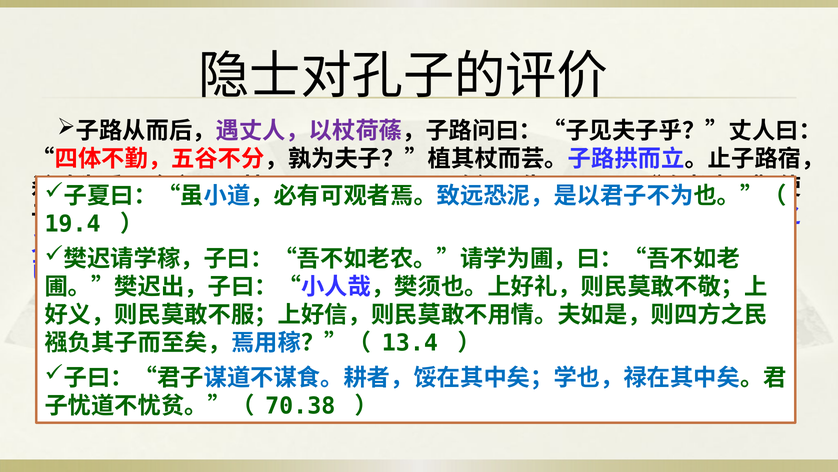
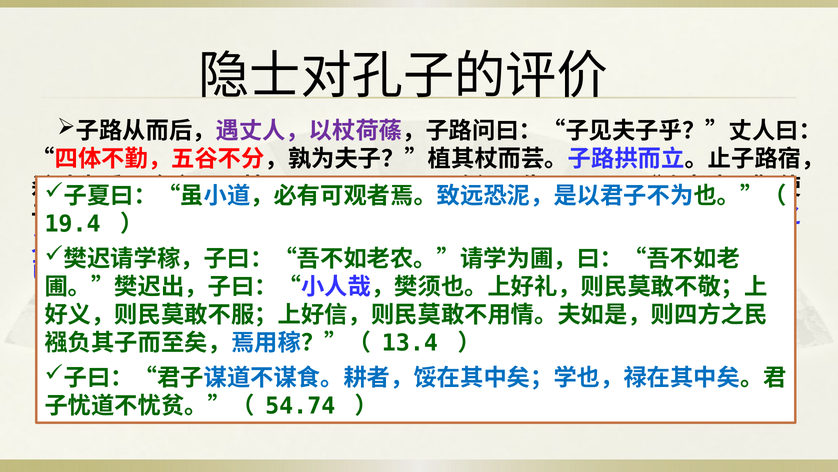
70.38: 70.38 -> 54.74 (300, 406)
